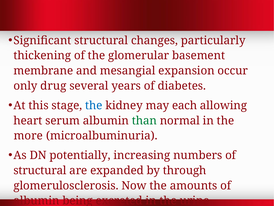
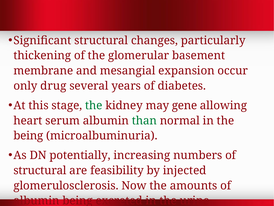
the colour: blue -> green (94, 105)
each: each -> gene (185, 105)
more: more -> being (28, 135)
expanded: expanded -> feasibility (117, 170)
through: through -> injected (185, 170)
